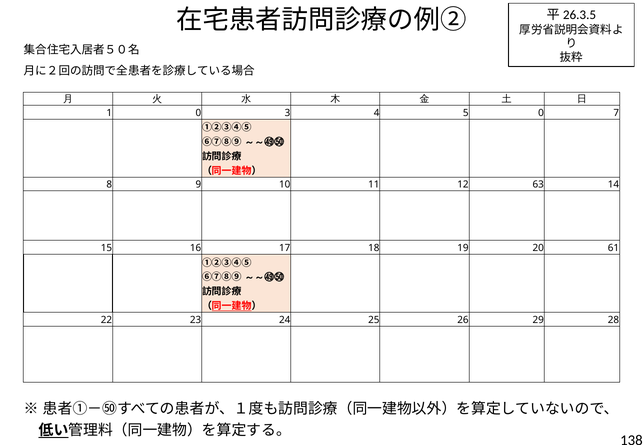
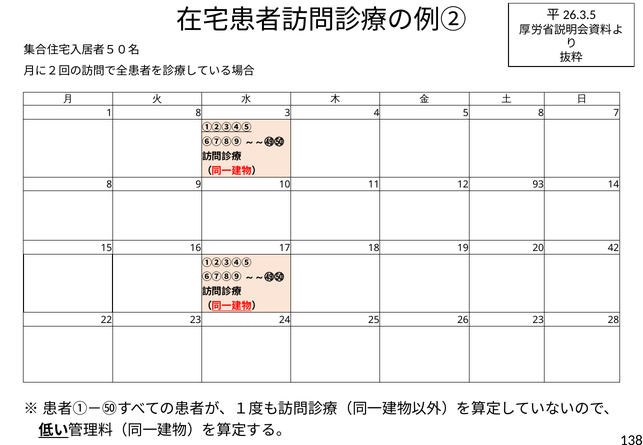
1 0: 0 -> 8 (198, 113)
5 0: 0 -> 8 (541, 113)
①②③④⑤ underline: none -> present (227, 128)
63: 63 -> 93 (538, 185)
61: 61 -> 42 (613, 248)
29: 29 -> 23 (538, 320)
